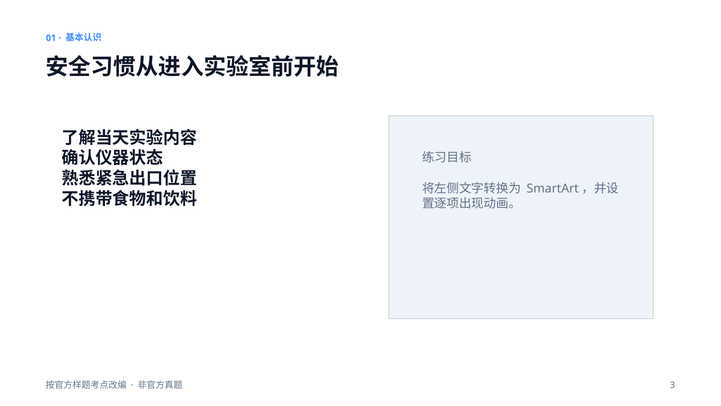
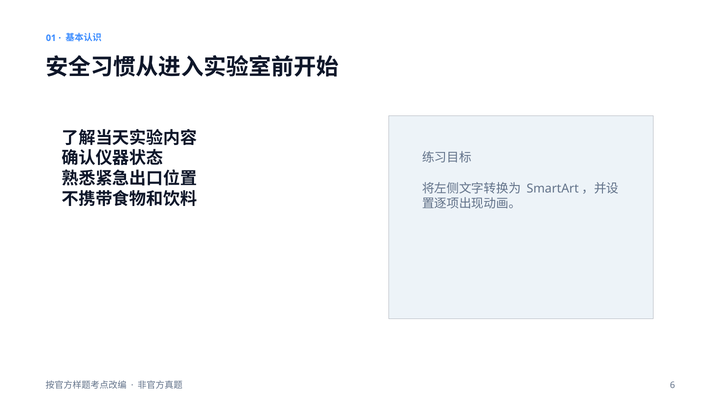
3: 3 -> 6 (673, 385)
